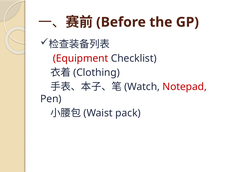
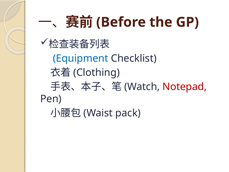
Equipment colour: red -> blue (81, 58)
